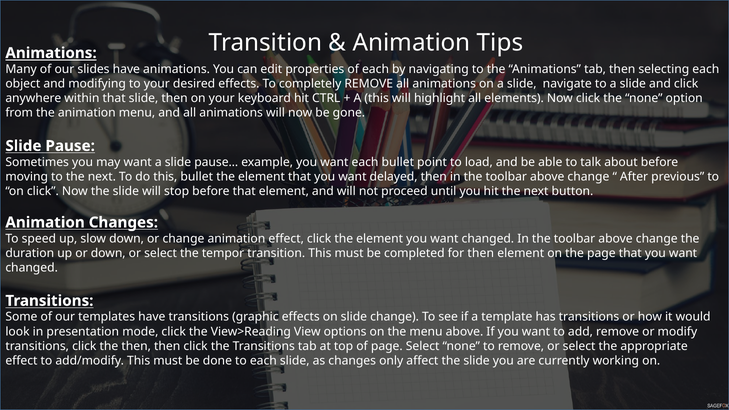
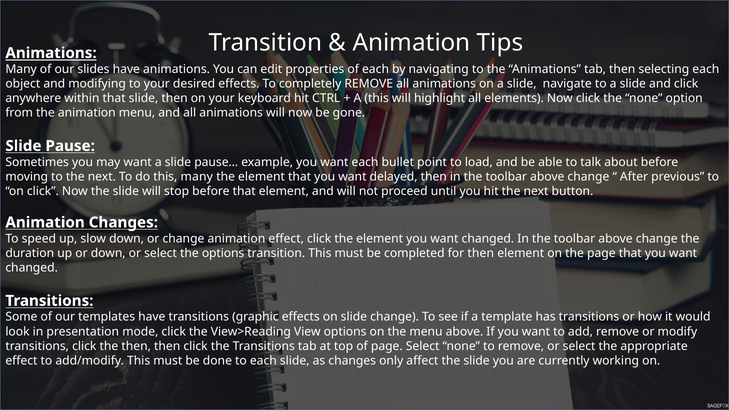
this bullet: bullet -> many (197, 177)
the tempor: tempor -> options (223, 253)
